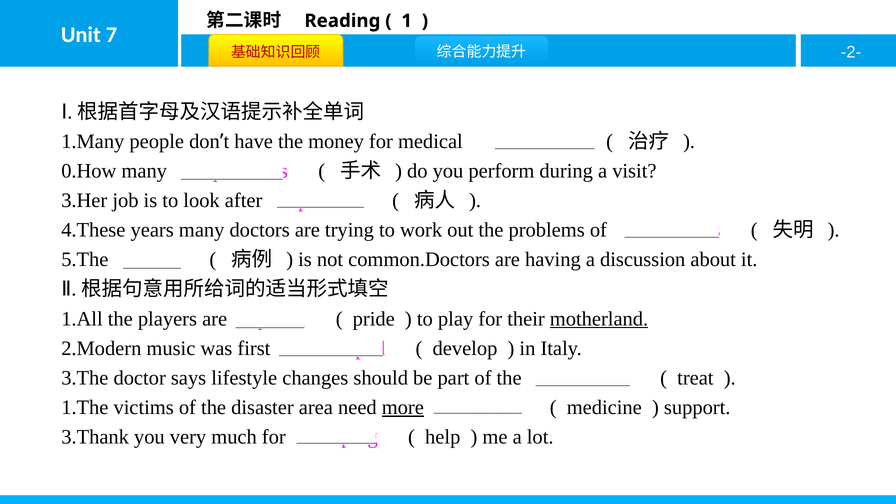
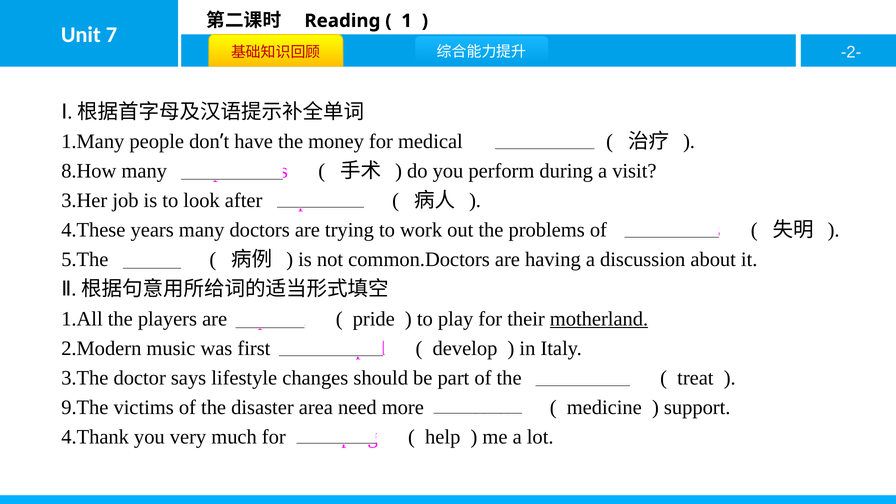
0.How: 0.How -> 8.How (89, 171)
1.The: 1.The -> 9.The (85, 407)
more underline: present -> none (403, 407)
3.Thank: 3.Thank -> 4.Thank (95, 437)
